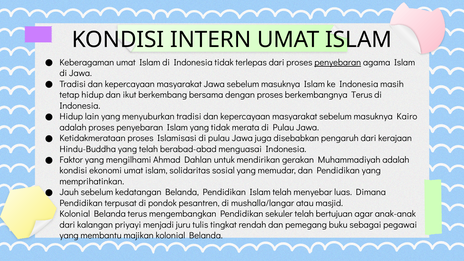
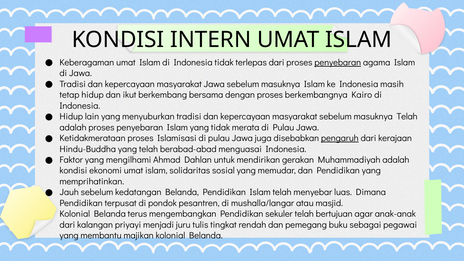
berkembangnya Terus: Terus -> Kairo (362, 95)
masuknya Kairo: Kairo -> Telah (407, 117)
pengaruh underline: none -> present (340, 138)
